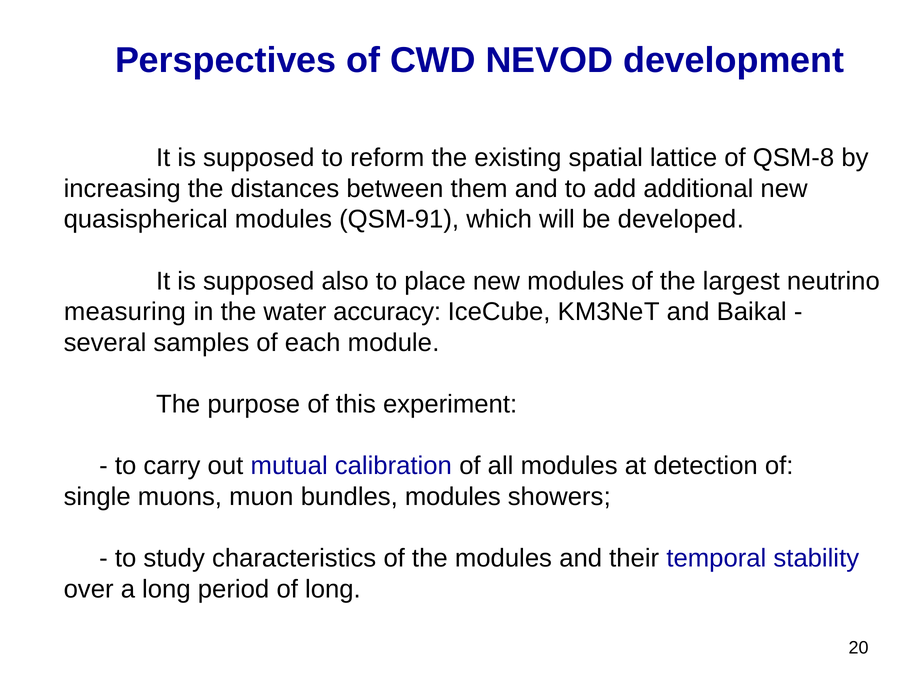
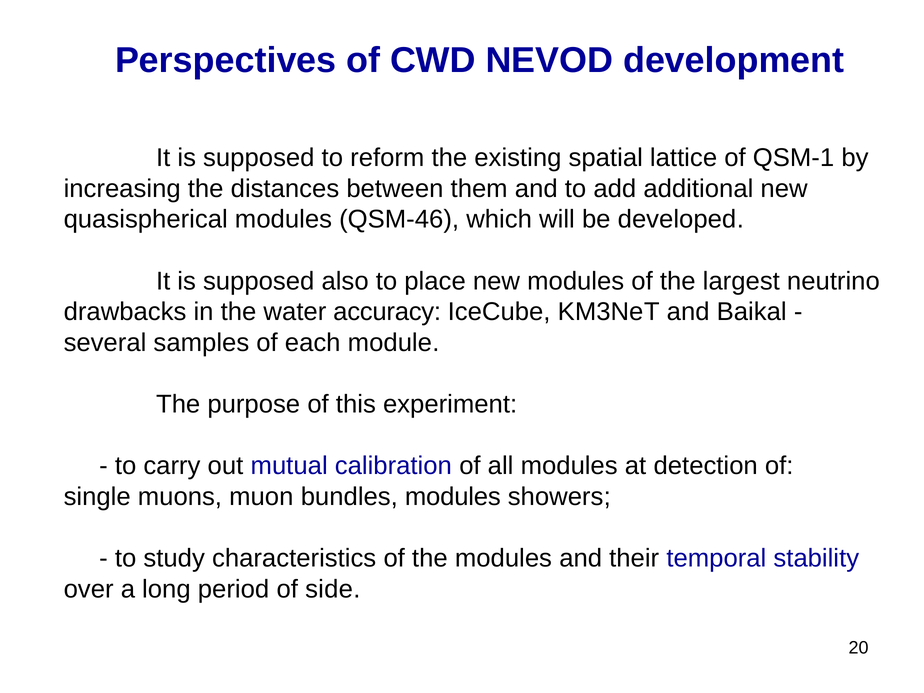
QSM-8: QSM-8 -> QSM-1 (794, 158)
QSM-91: QSM-91 -> QSM-46 (399, 219)
measuring: measuring -> drawbacks (125, 312)
of long: long -> side (333, 589)
